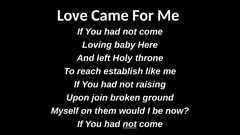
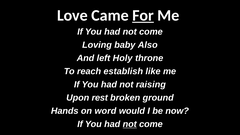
For underline: none -> present (143, 15)
Here: Here -> Also (148, 45)
join: join -> rest (100, 98)
Myself: Myself -> Hands (65, 111)
them: them -> word (105, 111)
